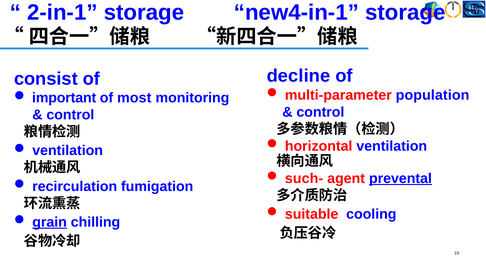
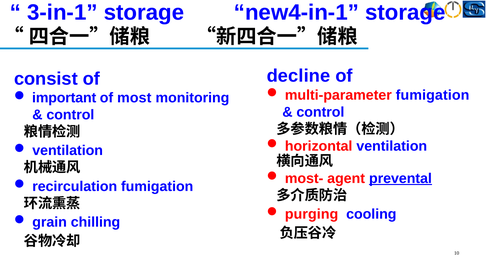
2-in-1: 2-in-1 -> 3-in-1 (62, 12)
multi-parameter population: population -> fumigation (433, 95)
such-: such- -> most- (304, 179)
suitable: suitable -> purging (312, 214)
grain underline: present -> none (50, 222)
